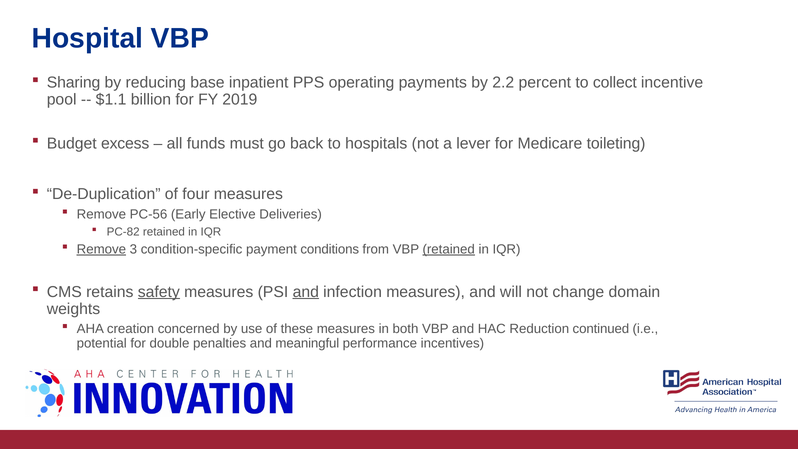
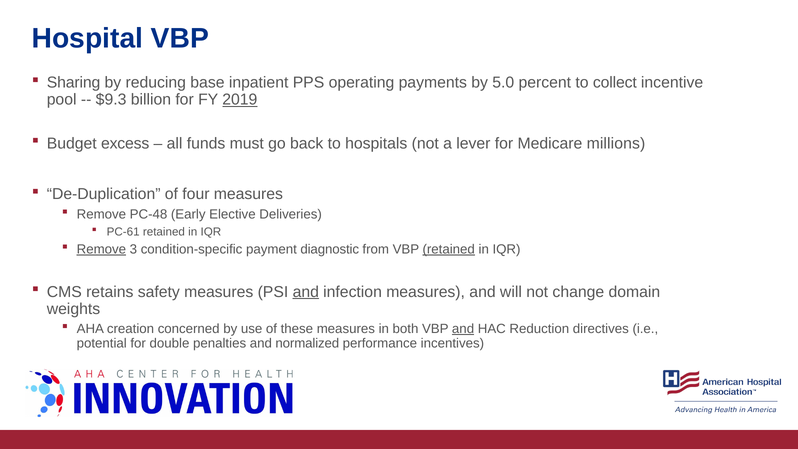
2.2: 2.2 -> 5.0 (503, 83)
$1.1: $1.1 -> $9.3 (111, 100)
2019 underline: none -> present (240, 100)
toileting: toileting -> millions (616, 143)
PC-56: PC-56 -> PC-48 (149, 214)
PC-82: PC-82 -> PC-61 (123, 232)
conditions: conditions -> diagnostic (330, 249)
safety underline: present -> none (159, 292)
and underline: none -> present (463, 329)
continued: continued -> directives (601, 329)
meaningful: meaningful -> normalized (307, 343)
